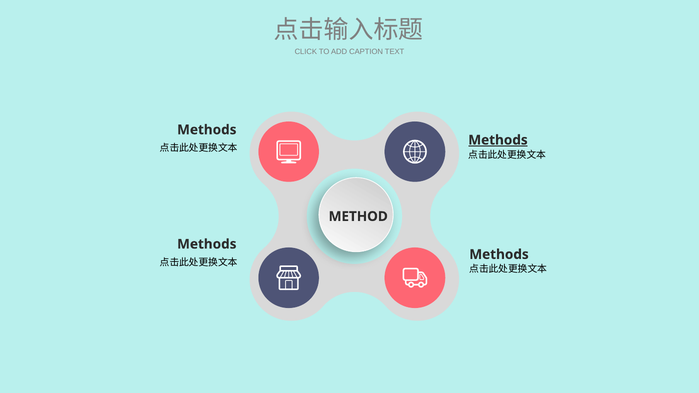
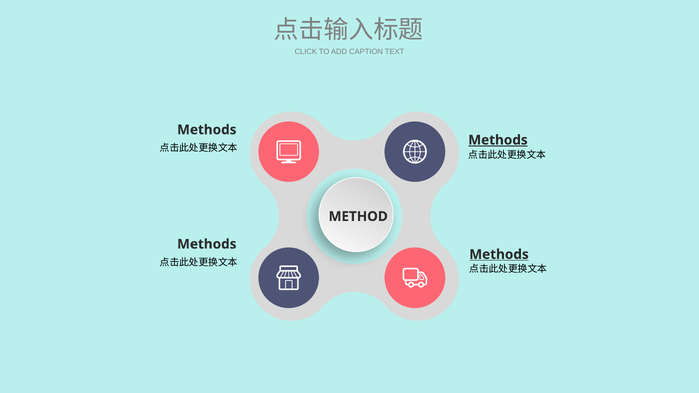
Methods underline: none -> present (499, 255)
